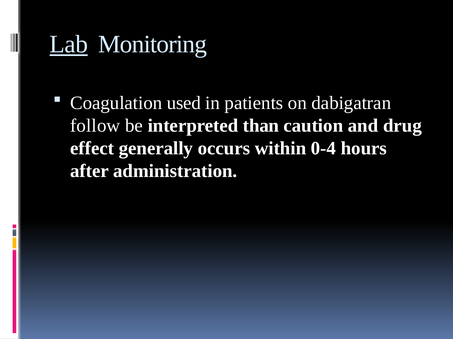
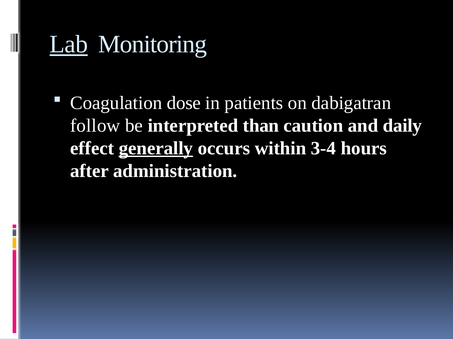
used: used -> dose (184, 103)
drug: drug -> daily (402, 126)
generally underline: none -> present (156, 149)
0-4: 0-4 -> 3-4 (323, 149)
